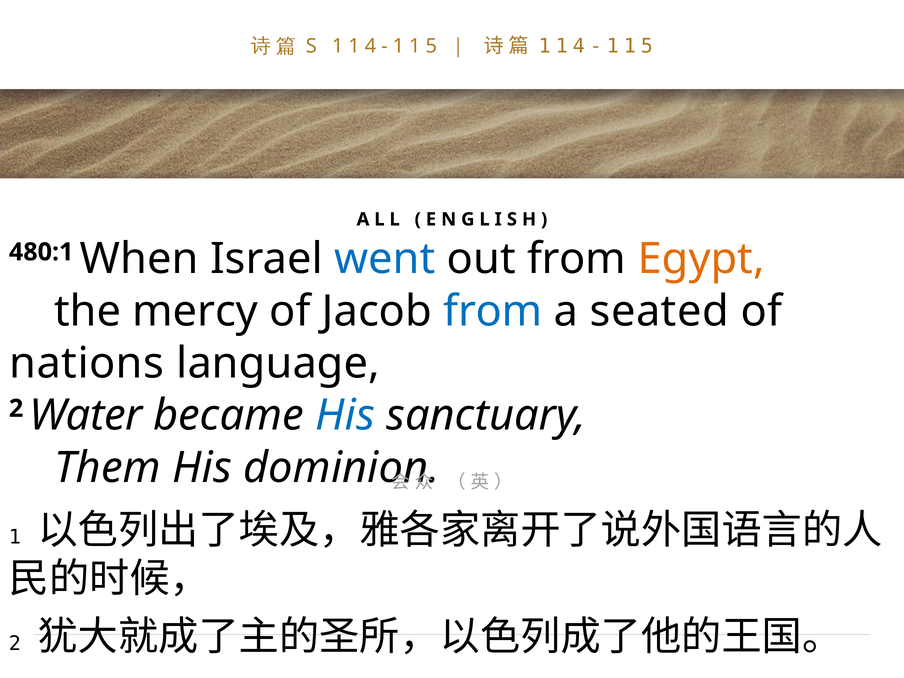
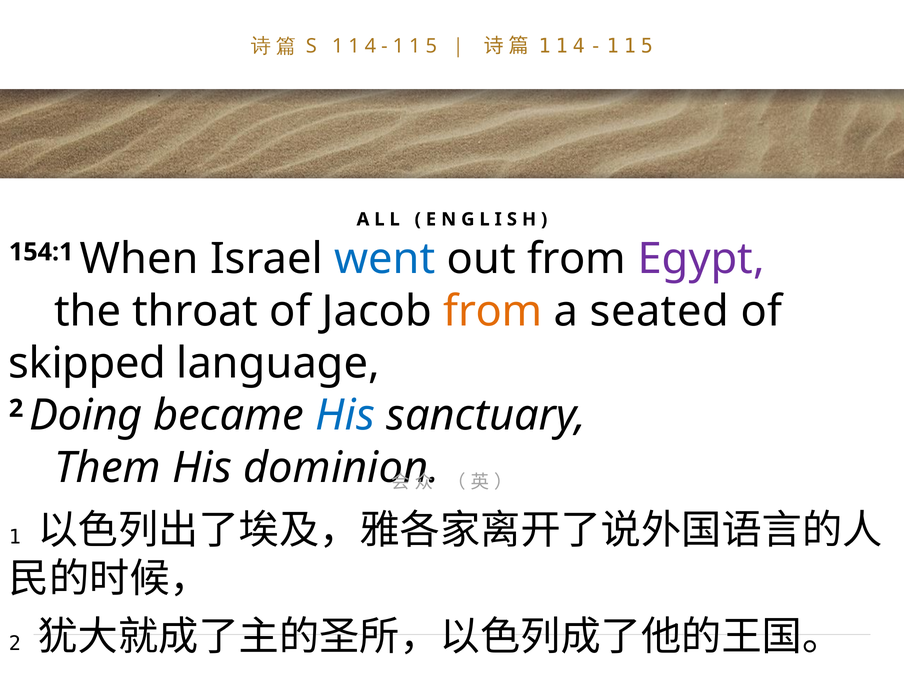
480:1: 480:1 -> 154:1 (41, 252)
Egypt colour: orange -> purple (701, 259)
mercy: mercy -> throat (195, 311)
from colour: blue -> orange (493, 311)
nations: nations -> skipped (87, 363)
Water: Water -> Doing (86, 416)
